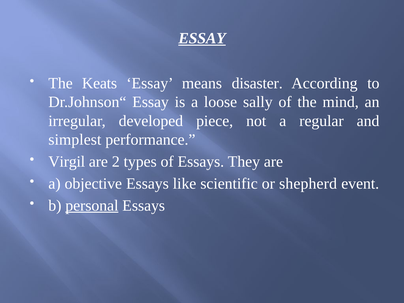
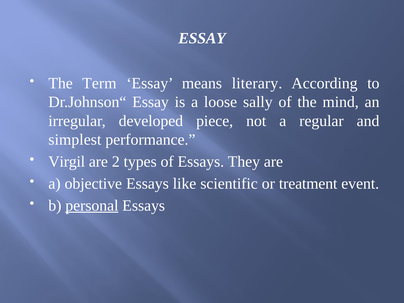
ESSAY underline: present -> none (202, 38)
Keats: Keats -> Term (99, 83)
disaster: disaster -> literary (257, 83)
shepherd: shepherd -> treatment (308, 184)
